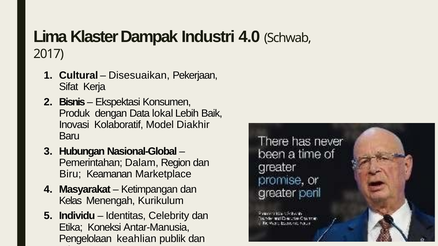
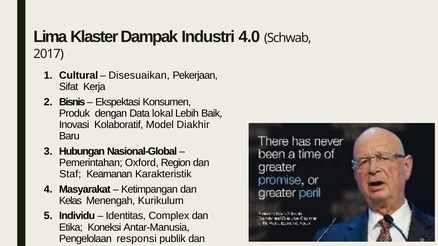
Dalam: Dalam -> Oxford (142, 163)
Biru: Biru -> Staf (70, 174)
Marketplace: Marketplace -> Karakteristik (163, 174)
Celebrity: Celebrity -> Complex (169, 216)
keahlian: keahlian -> responsi (137, 239)
